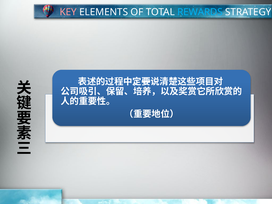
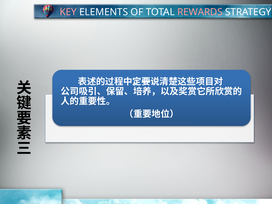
REWARDS colour: light blue -> pink (200, 12)
